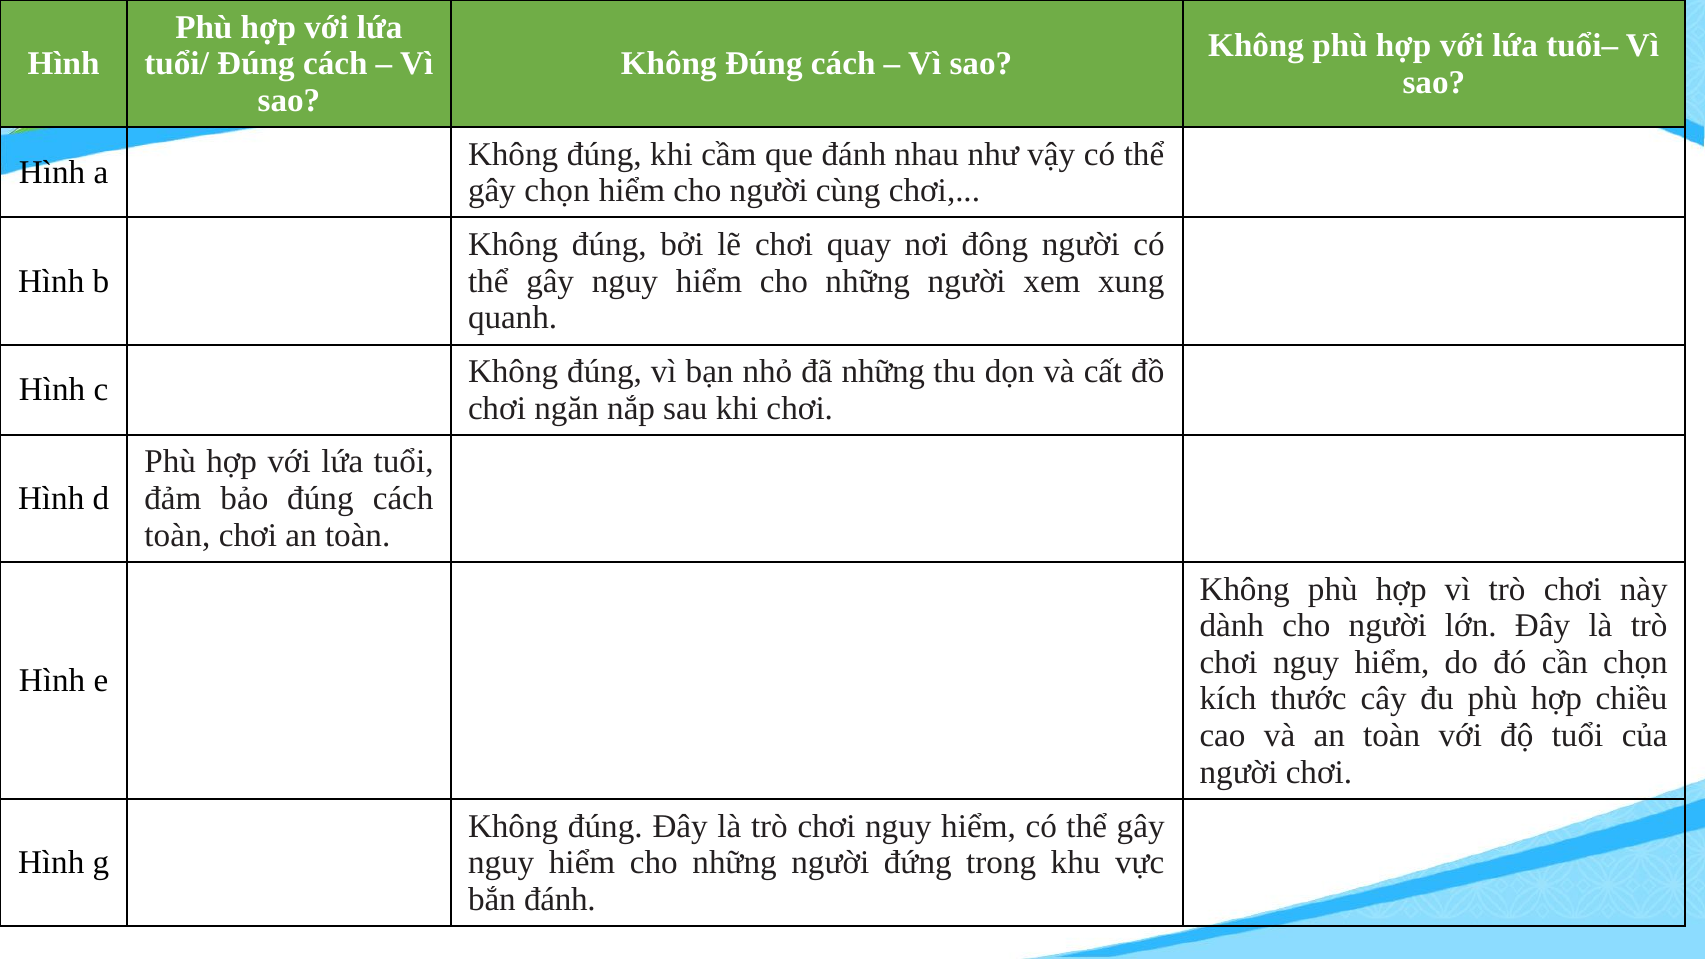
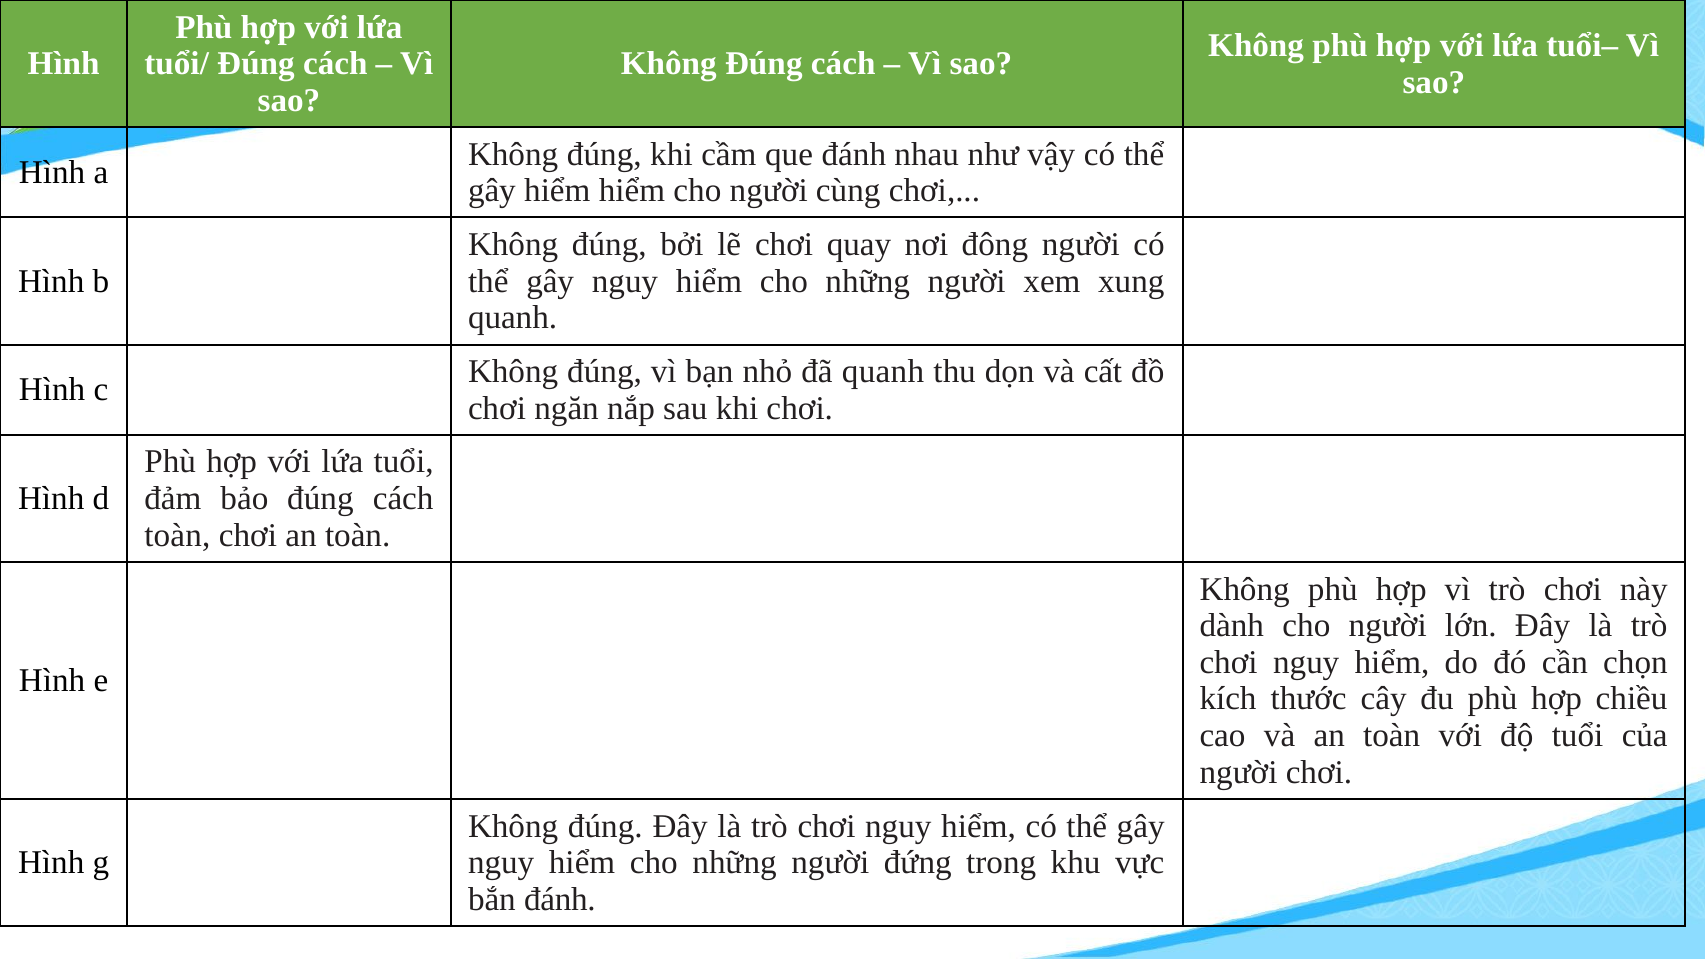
gây chọn: chọn -> hiểm (557, 191)
đã những: những -> quanh (883, 372)
